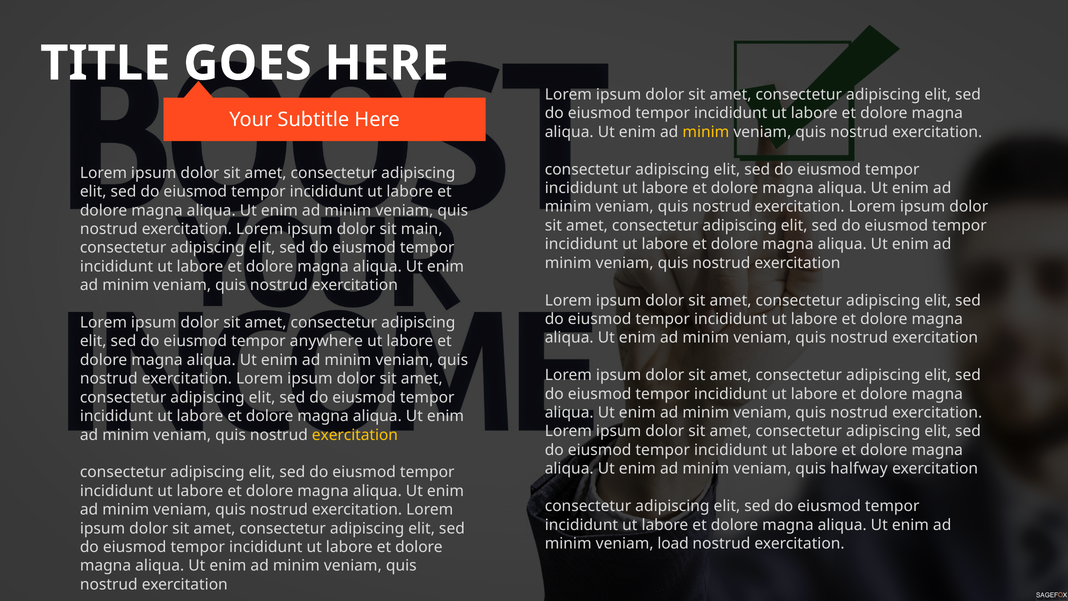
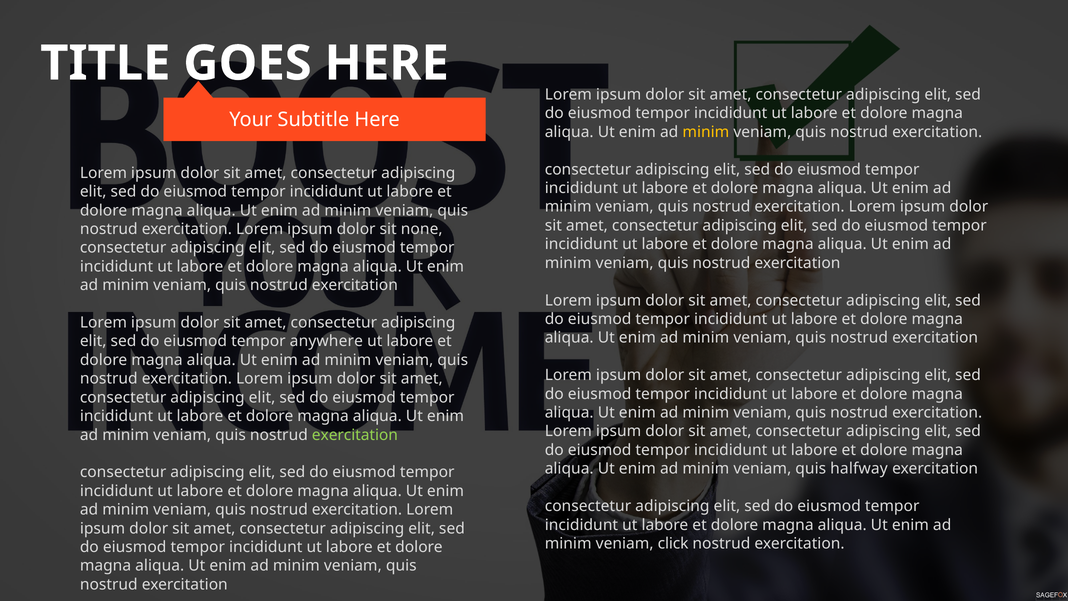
main: main -> none (422, 229)
exercitation colour: yellow -> light green (355, 435)
load: load -> click (673, 543)
